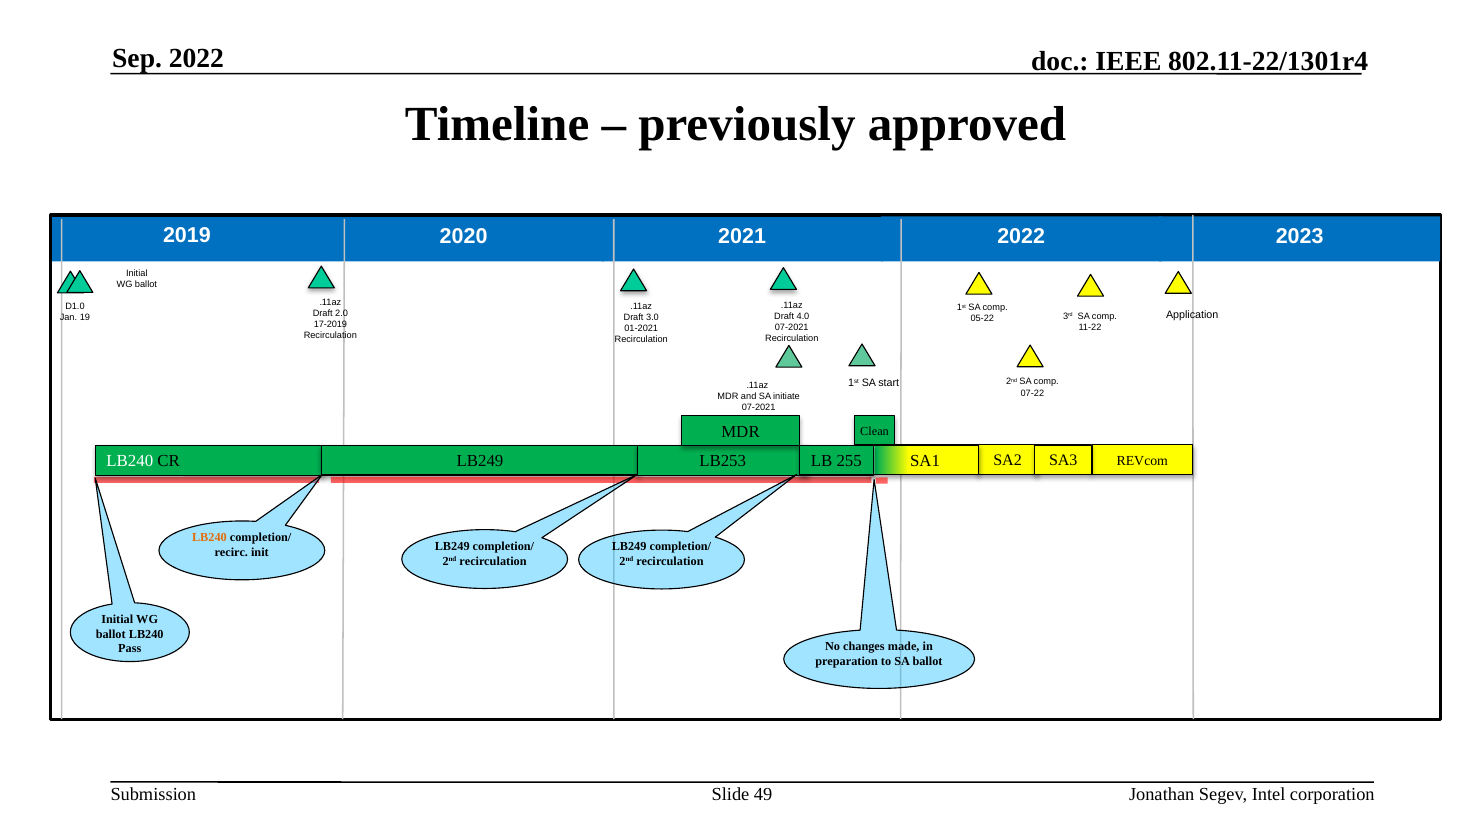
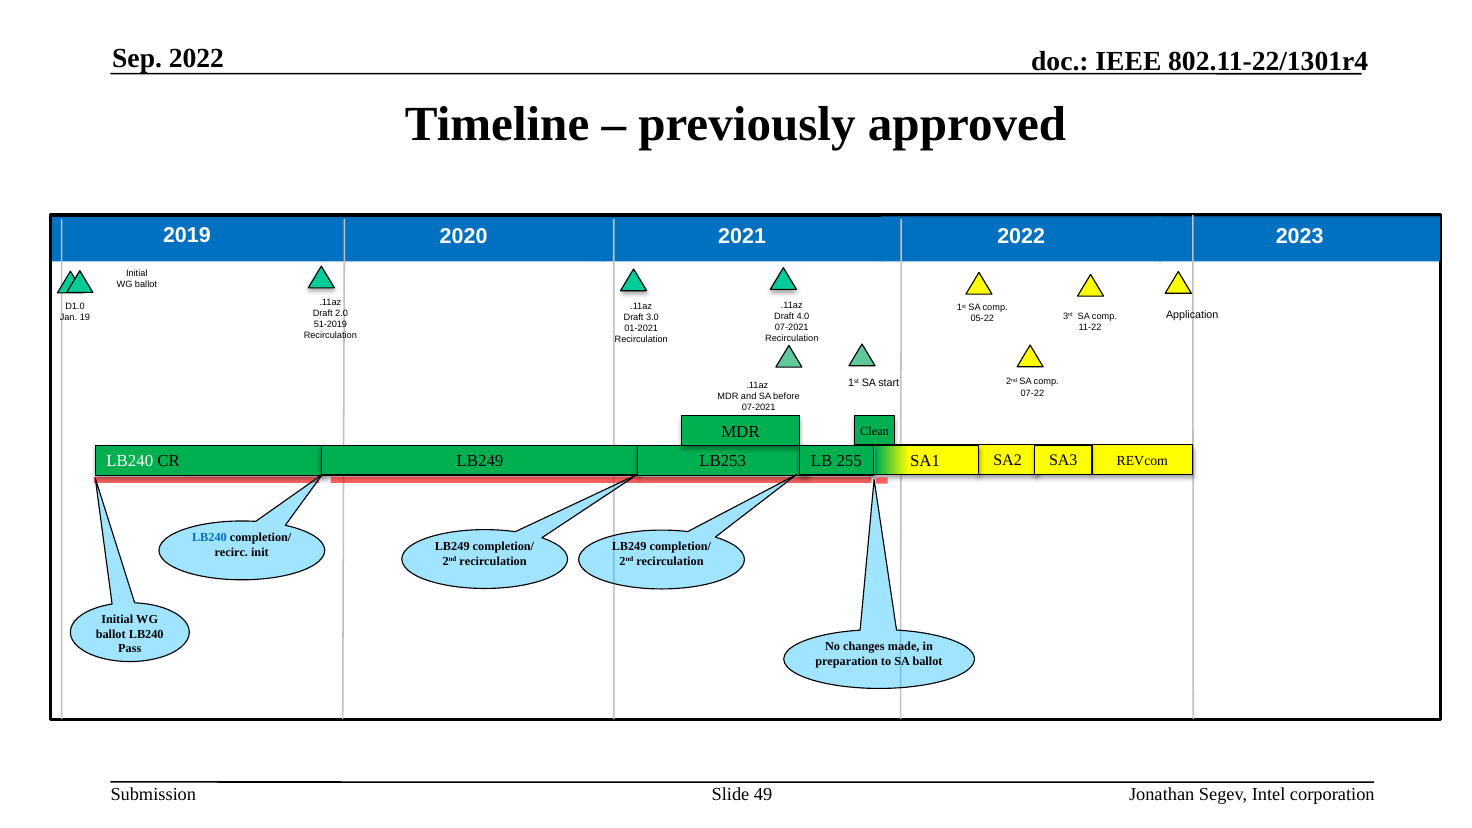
17-2019: 17-2019 -> 51-2019 (330, 325)
initiate: initiate -> before (786, 396)
LB240 colour: orange -> blue (209, 538)
